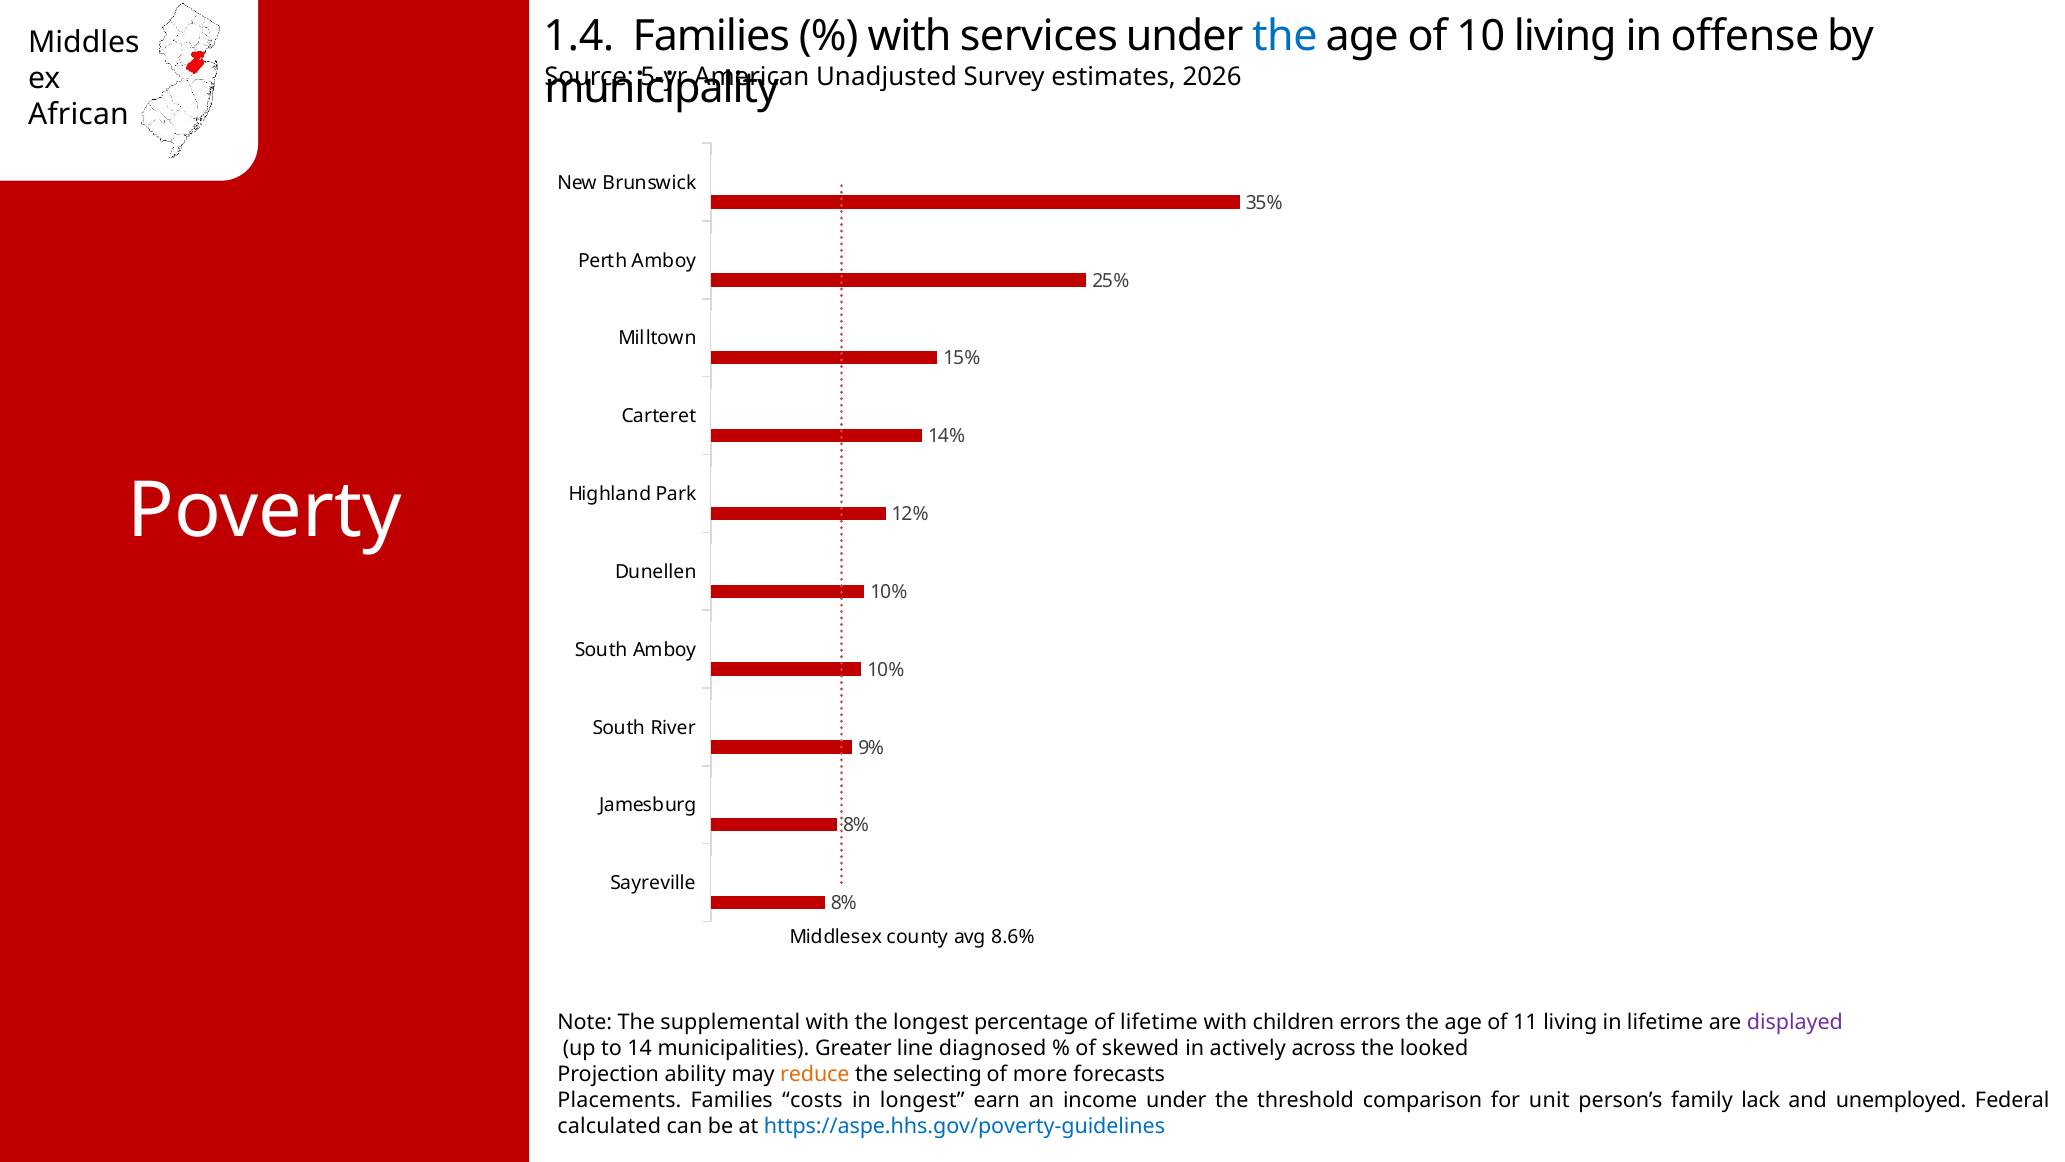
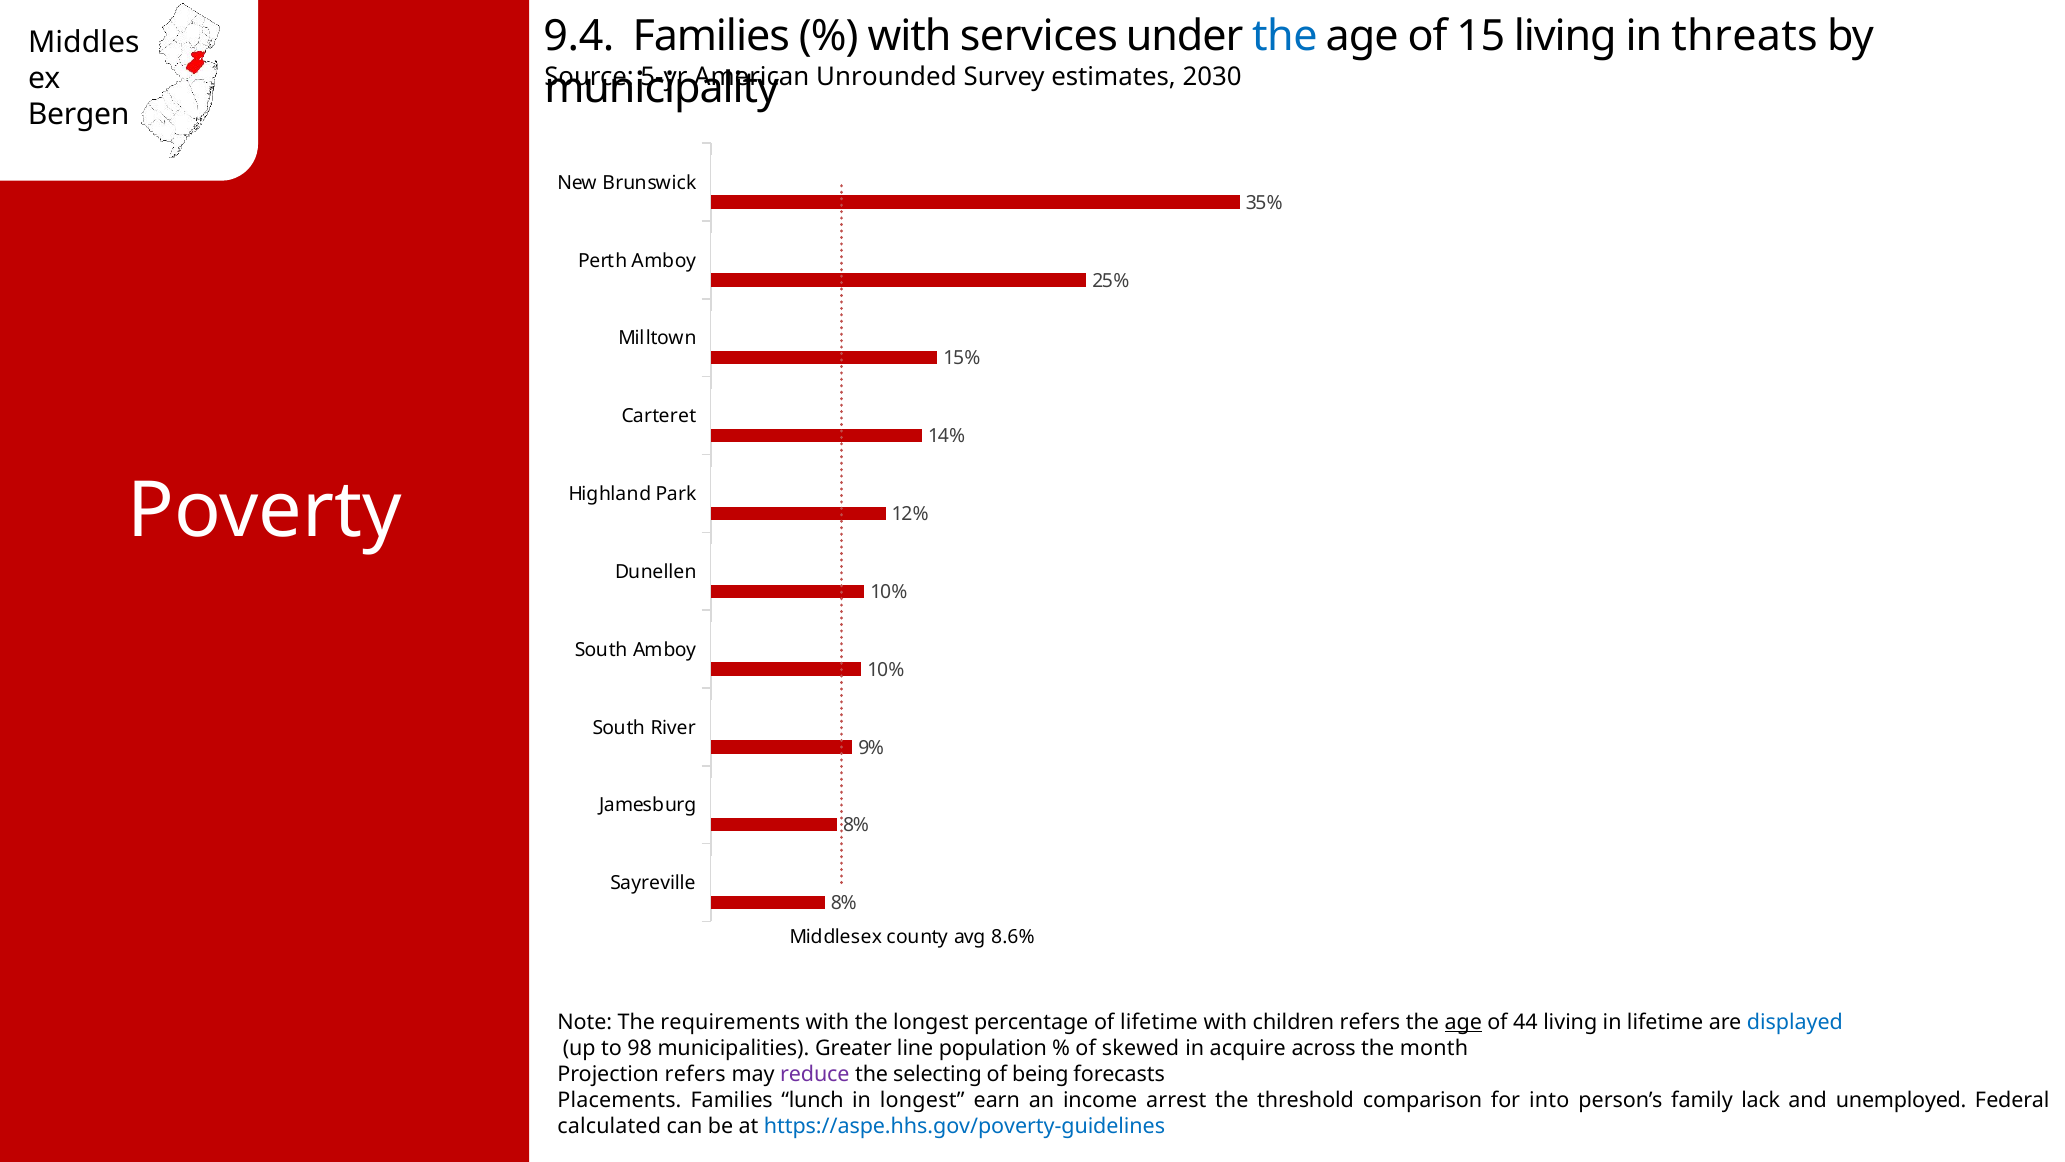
1.4: 1.4 -> 9.4 (579, 36)
10: 10 -> 15 (1481, 36)
offense: offense -> threats (1745, 36)
Unadjusted: Unadjusted -> Unrounded (886, 76)
2026: 2026 -> 2030 (1212, 76)
African: African -> Bergen (79, 115)
supplemental: supplemental -> requirements (730, 1022)
children errors: errors -> refers (1370, 1022)
age underline: none -> present (1463, 1022)
11: 11 -> 44 (1525, 1022)
displayed colour: purple -> blue (1795, 1022)
14: 14 -> 98 (640, 1048)
diagnosed: diagnosed -> population (993, 1048)
actively: actively -> acquire (1248, 1048)
looked: looked -> month (1434, 1048)
Projection ability: ability -> refers (695, 1074)
reduce colour: orange -> purple (815, 1074)
more: more -> being (1040, 1074)
costs: costs -> lunch (813, 1100)
income under: under -> arrest (1176, 1100)
unit: unit -> into (1549, 1100)
